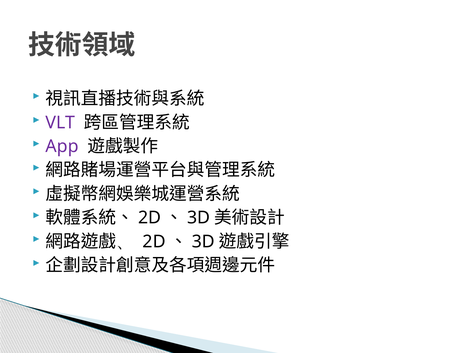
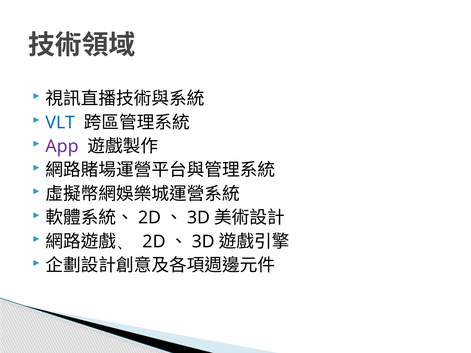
VLT colour: purple -> blue (60, 123)
